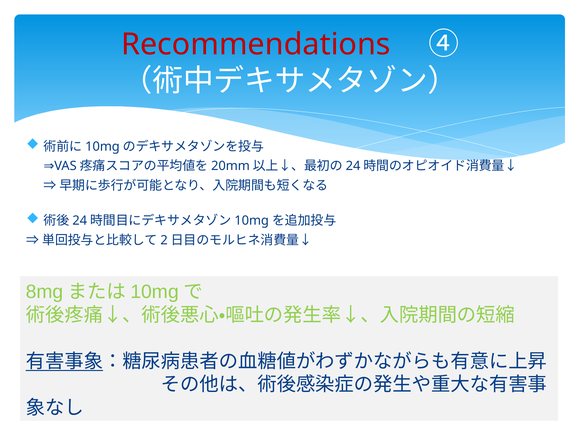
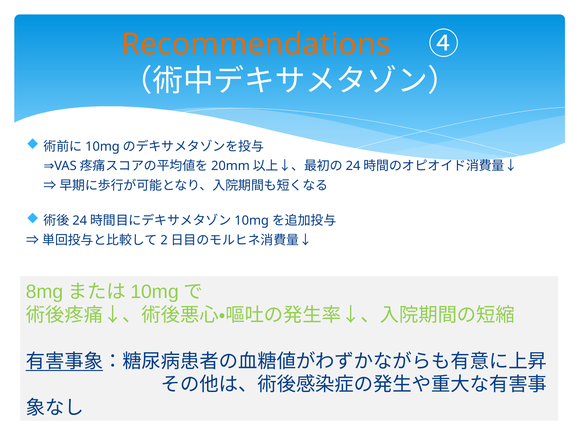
Recommendations colour: red -> orange (256, 45)
